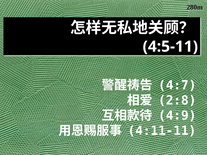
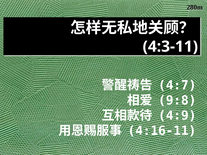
4:5-11: 4:5-11 -> 4:3-11 (170, 47)
2:8: 2:8 -> 9:8 (177, 101)
4:11-11: 4:11-11 -> 4:16-11 (162, 131)
